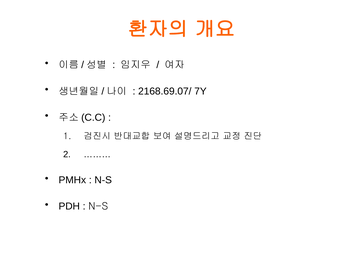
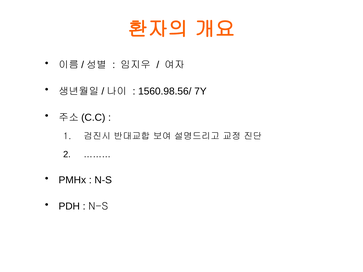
2168.69.07/: 2168.69.07/ -> 1560.98.56/ (165, 91)
